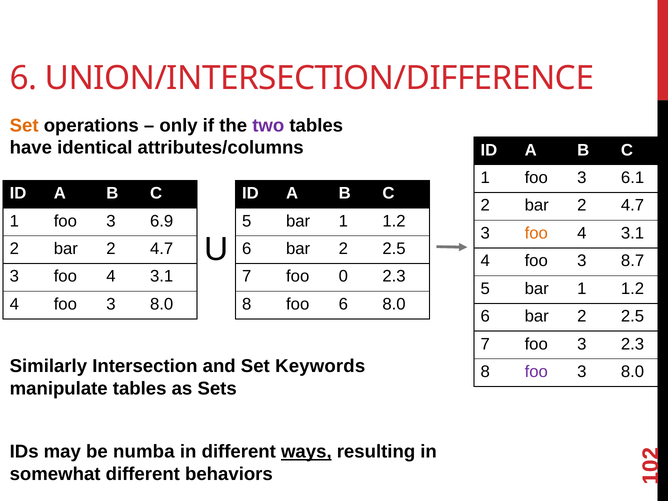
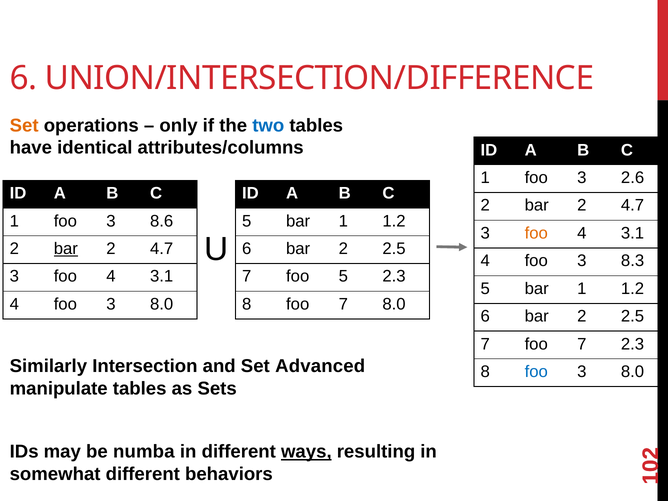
two colour: purple -> blue (268, 125)
6.1: 6.1 -> 2.6 (633, 178)
6.9: 6.9 -> 8.6 (162, 221)
bar underline: none -> present (66, 249)
8.7: 8.7 -> 8.3 (633, 261)
foo 0: 0 -> 5 (343, 276)
8 foo 6: 6 -> 7 (343, 304)
7 foo 3: 3 -> 7 (582, 344)
Keywords: Keywords -> Advanced (320, 366)
foo colour: purple -> blue (536, 372)
